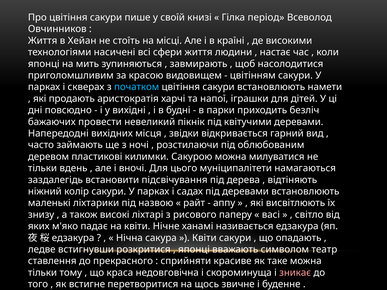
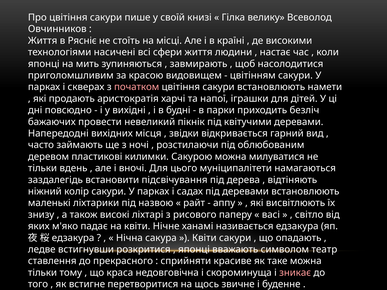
період: період -> велику (266, 17)
Хейан: Хейан -> Рясніє (82, 41)
початком colour: light blue -> pink (137, 87)
